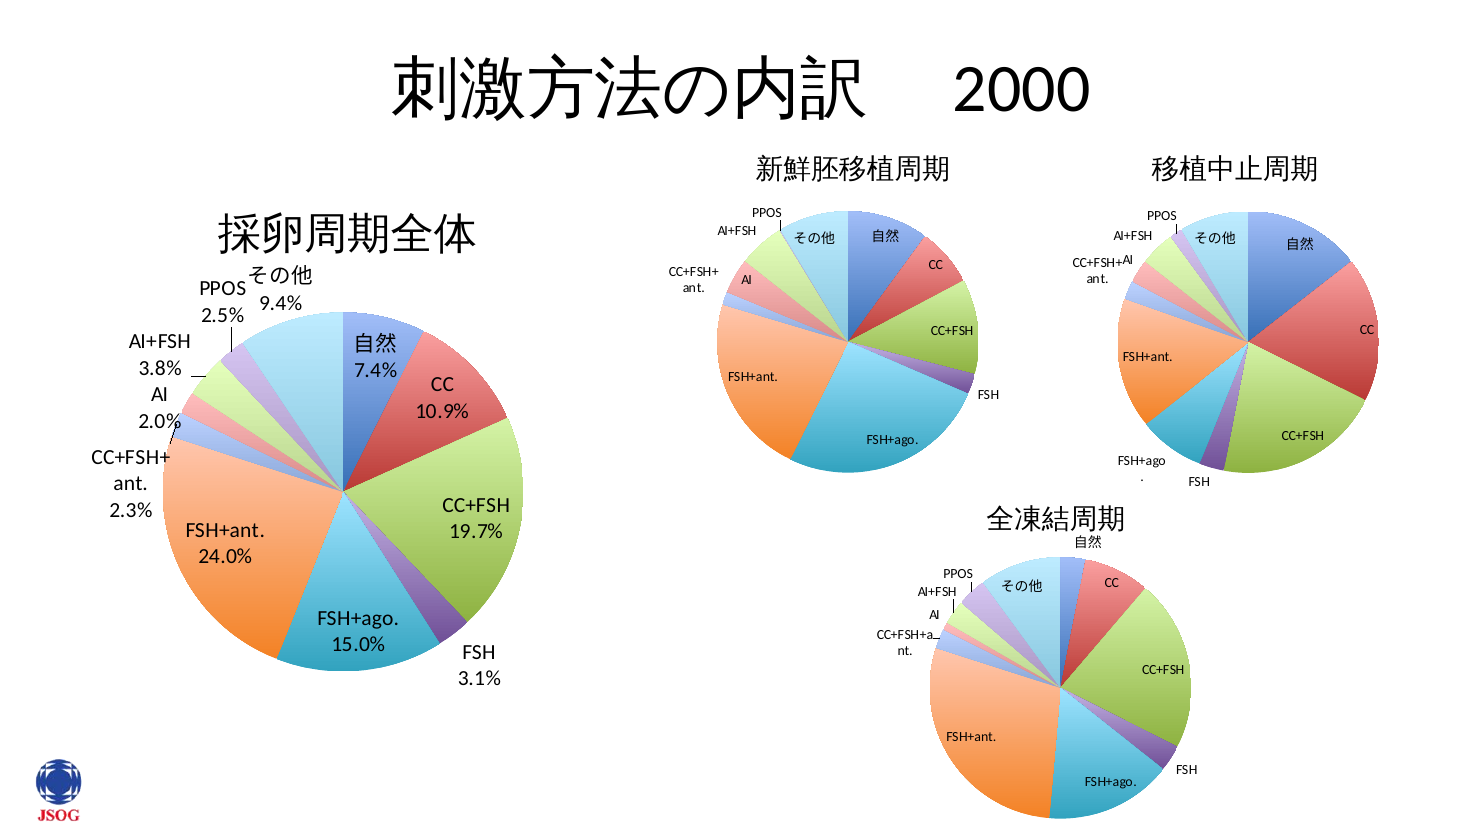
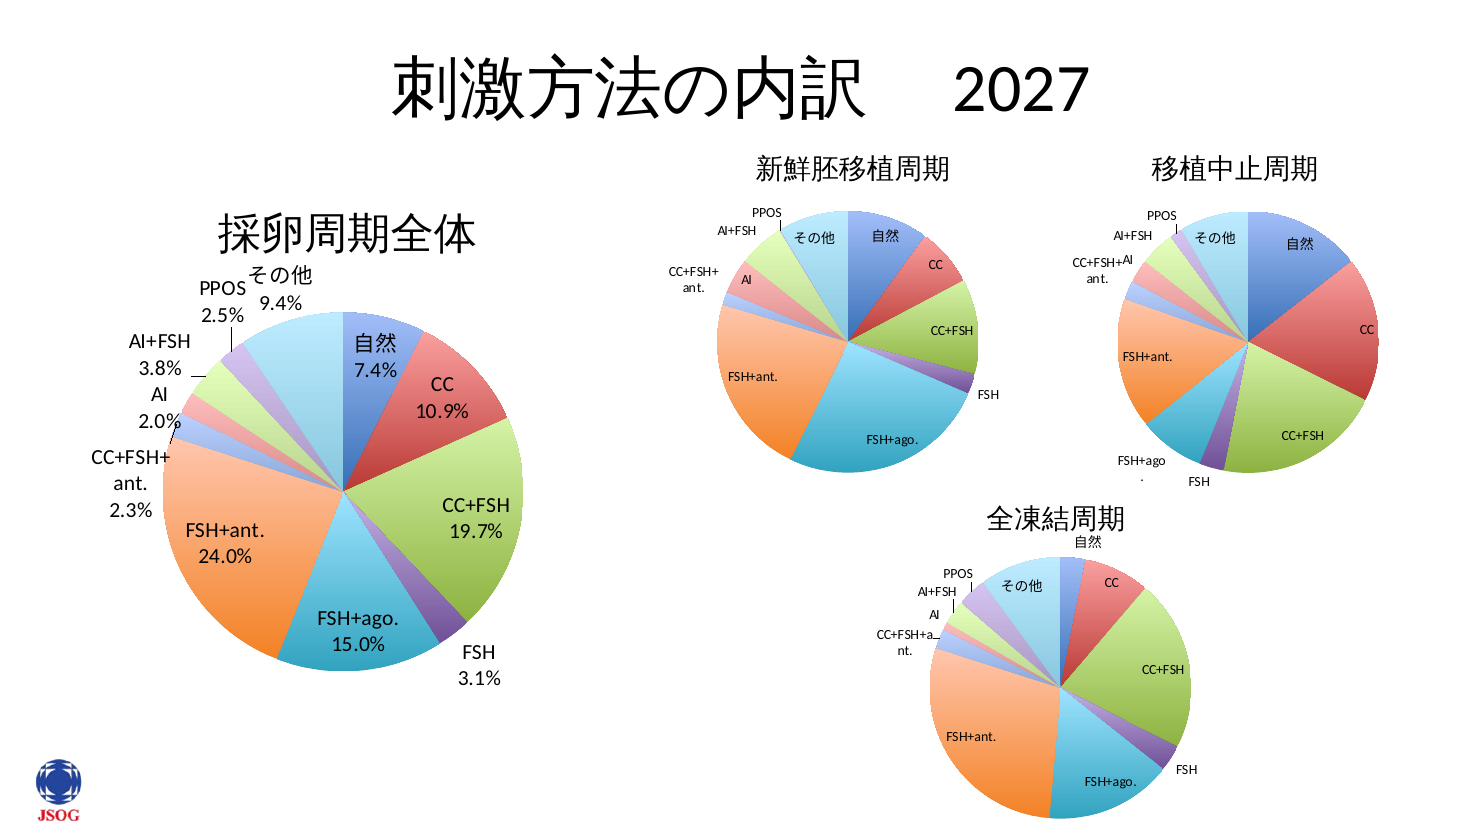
2000: 2000 -> 2027 (1022, 89)
